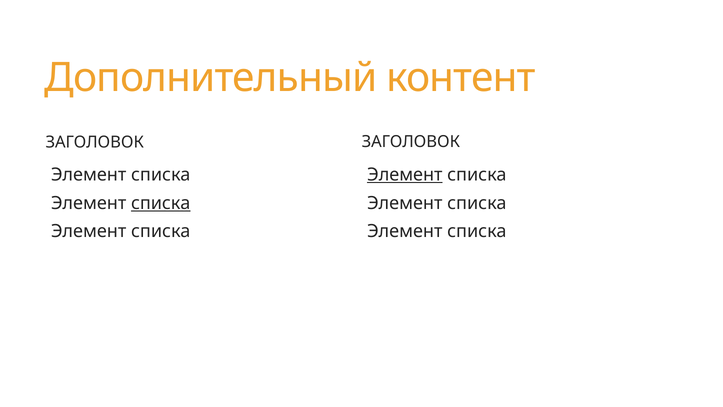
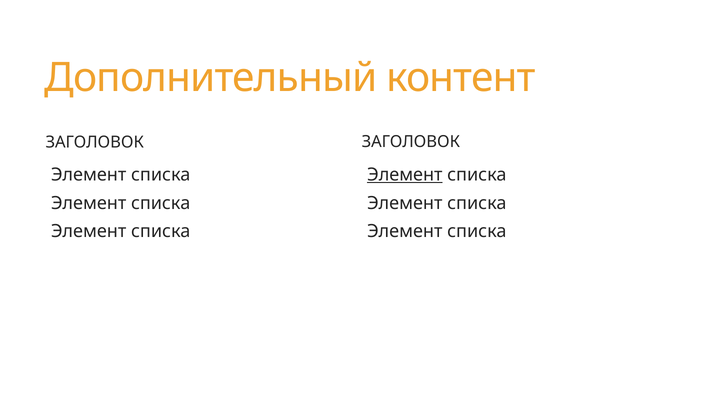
списка underline: present -> none (161, 203)
